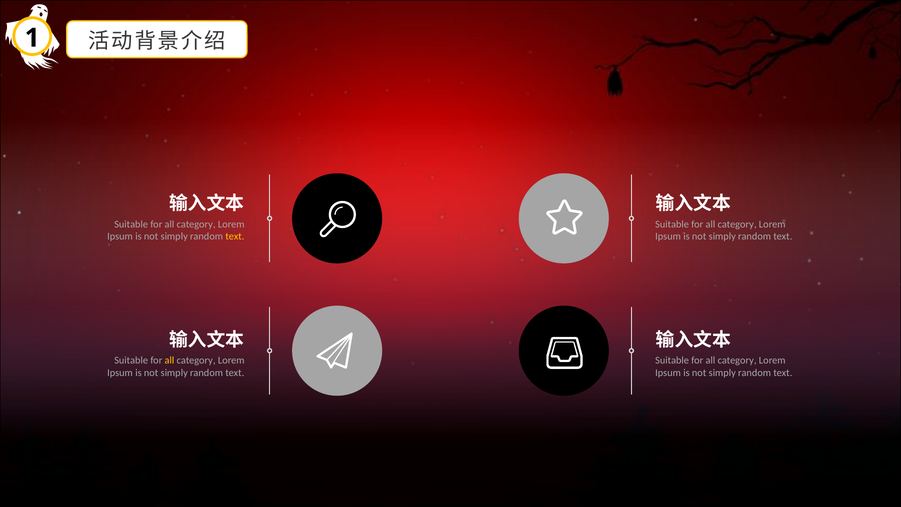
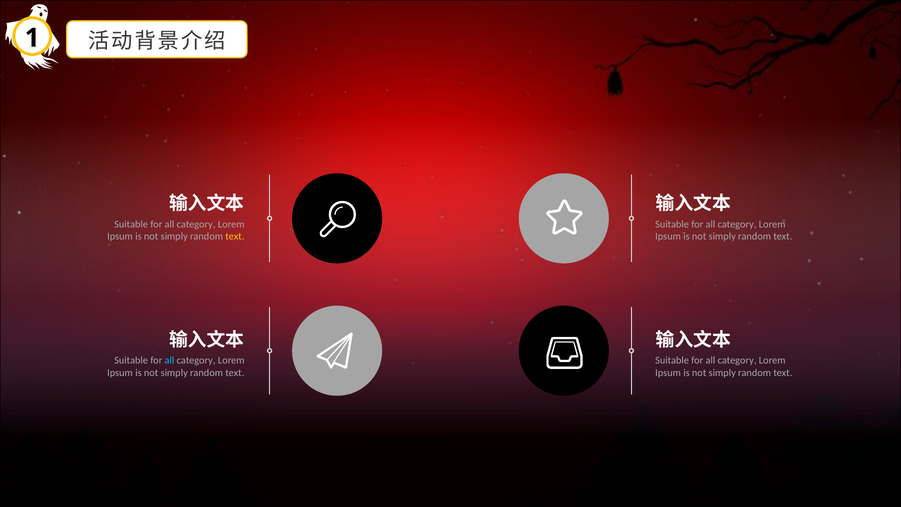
all colour: yellow -> light blue (169, 360)
